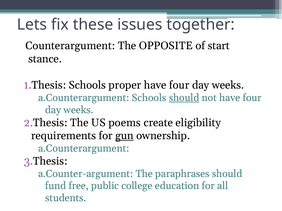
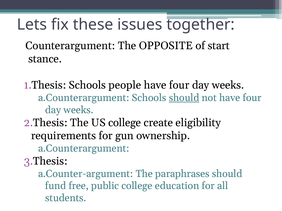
proper: proper -> people (125, 85)
US poems: poems -> college (125, 123)
gun underline: present -> none (124, 136)
